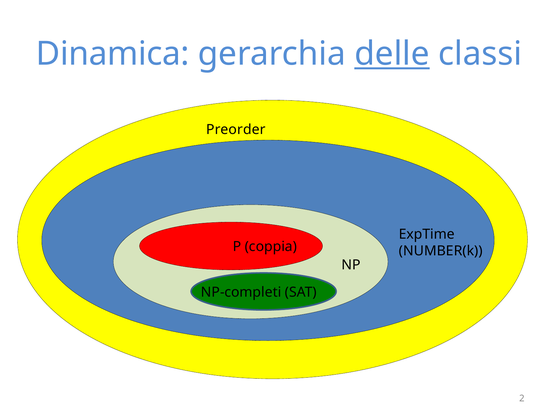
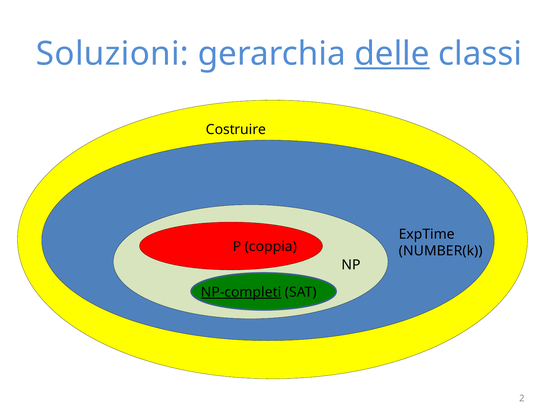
Dinamica: Dinamica -> Soluzioni (112, 54)
Preorder: Preorder -> Costruire (236, 130)
NP-completi underline: none -> present (241, 293)
